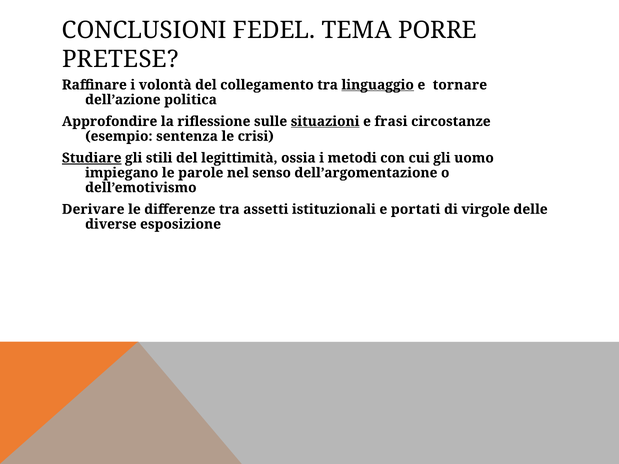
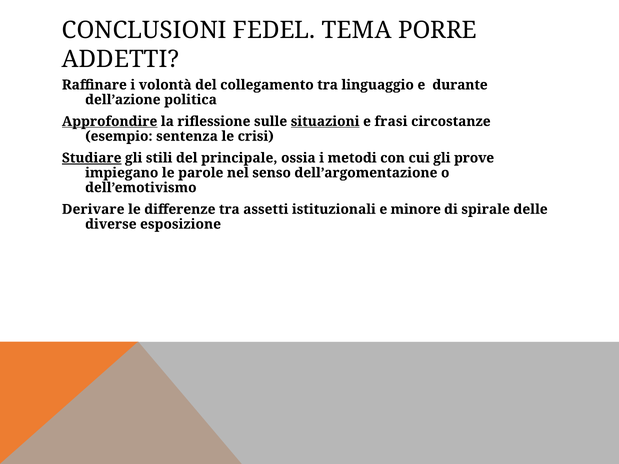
PRETESE: PRETESE -> ADDETTI (120, 59)
linguaggio underline: present -> none (378, 85)
tornare: tornare -> durante (460, 85)
Approfondire underline: none -> present (110, 121)
legittimità: legittimità -> principale (239, 158)
uomo: uomo -> prove (474, 158)
portati: portati -> minore (416, 209)
virgole: virgole -> spirale (486, 209)
